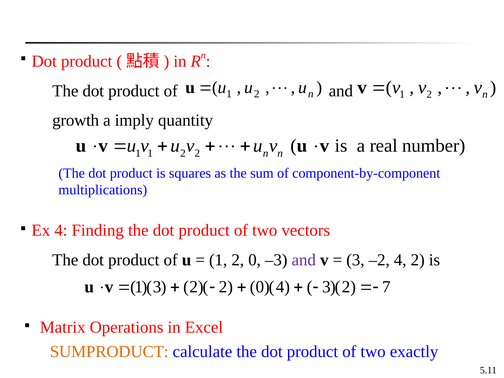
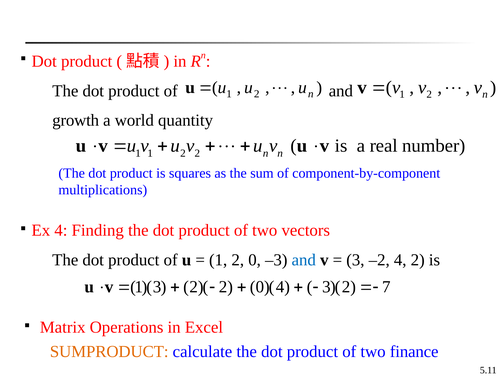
imply: imply -> world (134, 120)
and colour: purple -> blue (304, 260)
exactly: exactly -> finance (414, 352)
